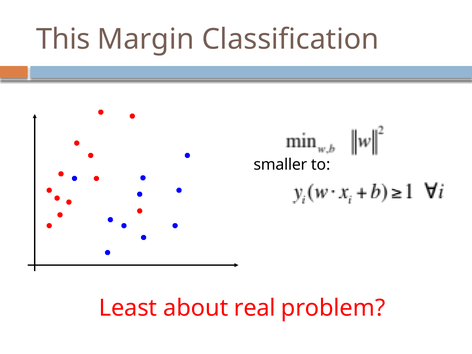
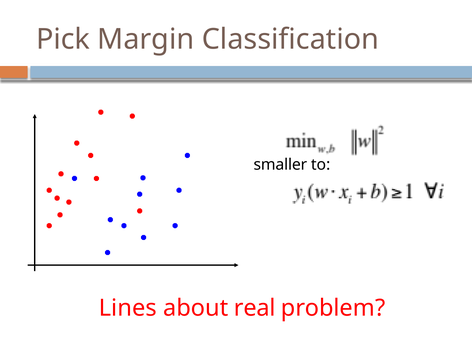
This: This -> Pick (63, 39)
Least: Least -> Lines (128, 308)
